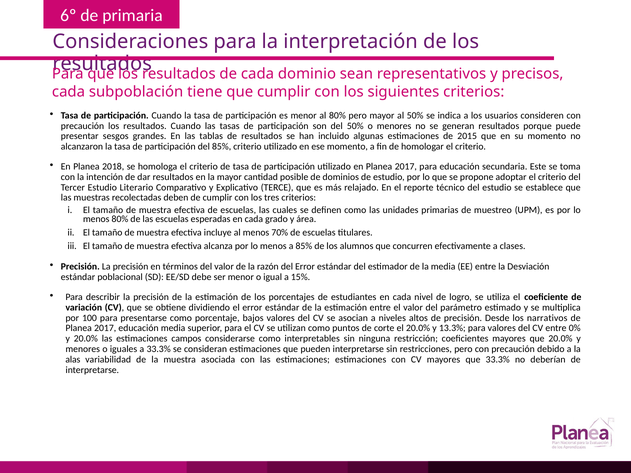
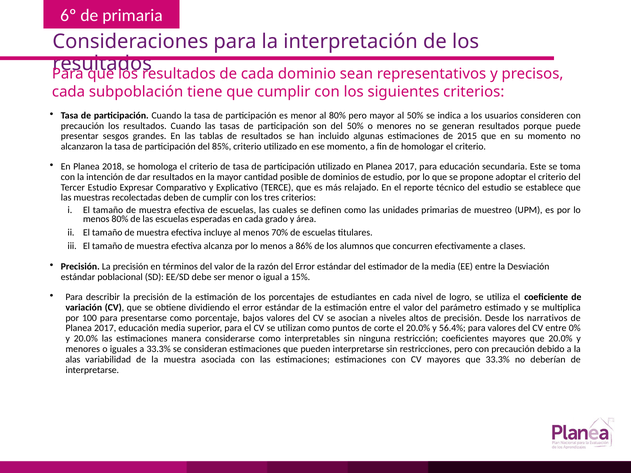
Literario: Literario -> Expresar (136, 187)
a 85%: 85% -> 86% (304, 246)
13.3%: 13.3% -> 56.4% (452, 328)
campos: campos -> manera (186, 339)
